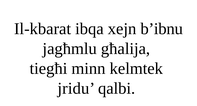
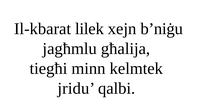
ibqa: ibqa -> lilek (90, 29)
b’ibnu: b’ibnu -> b’niġu (162, 29)
